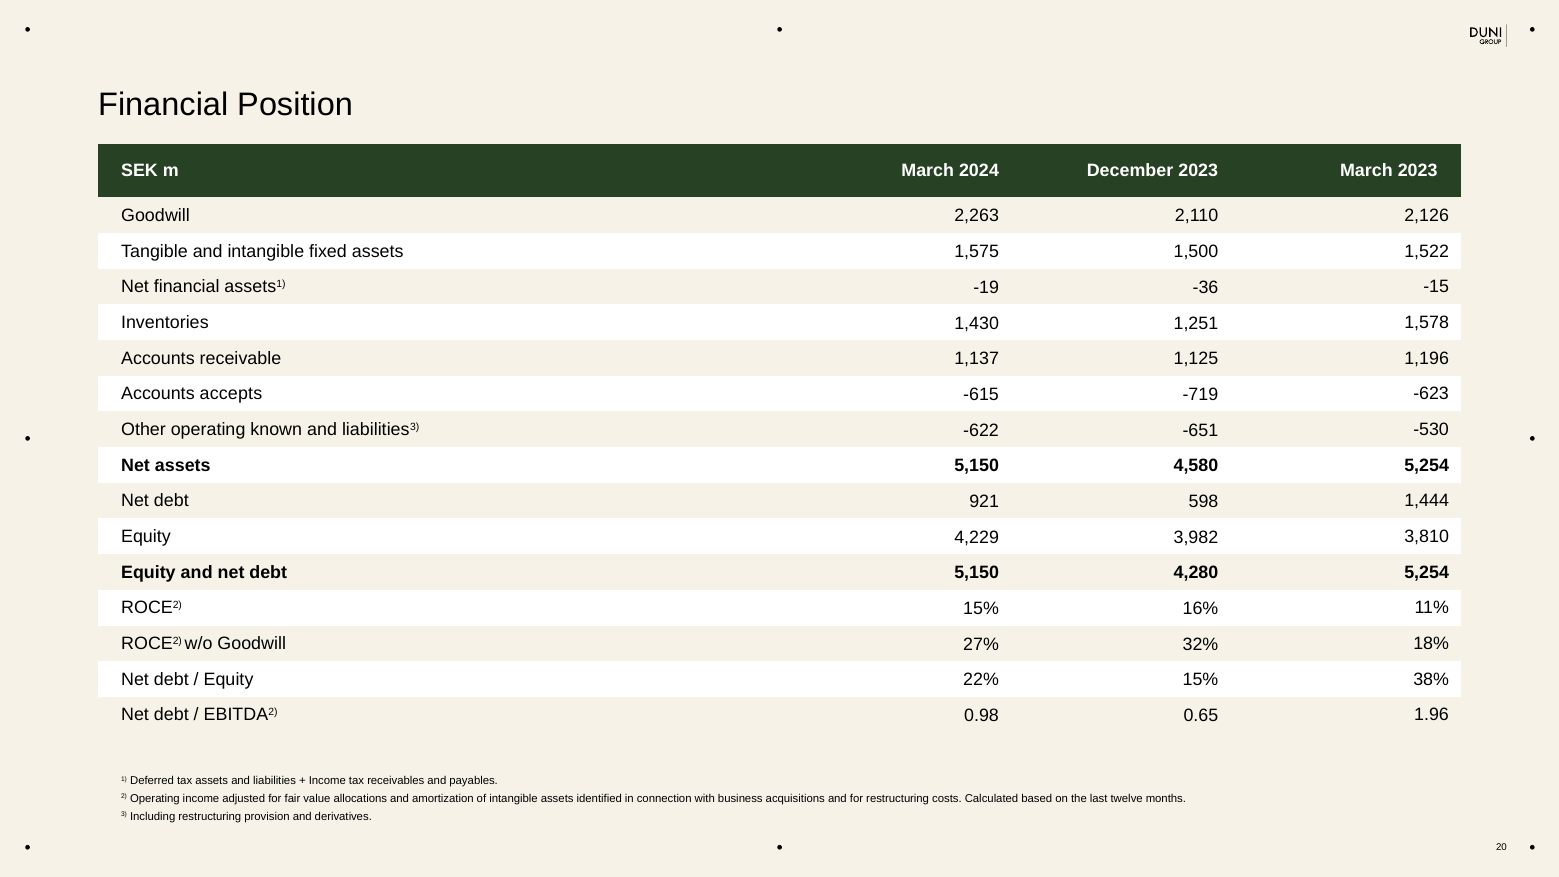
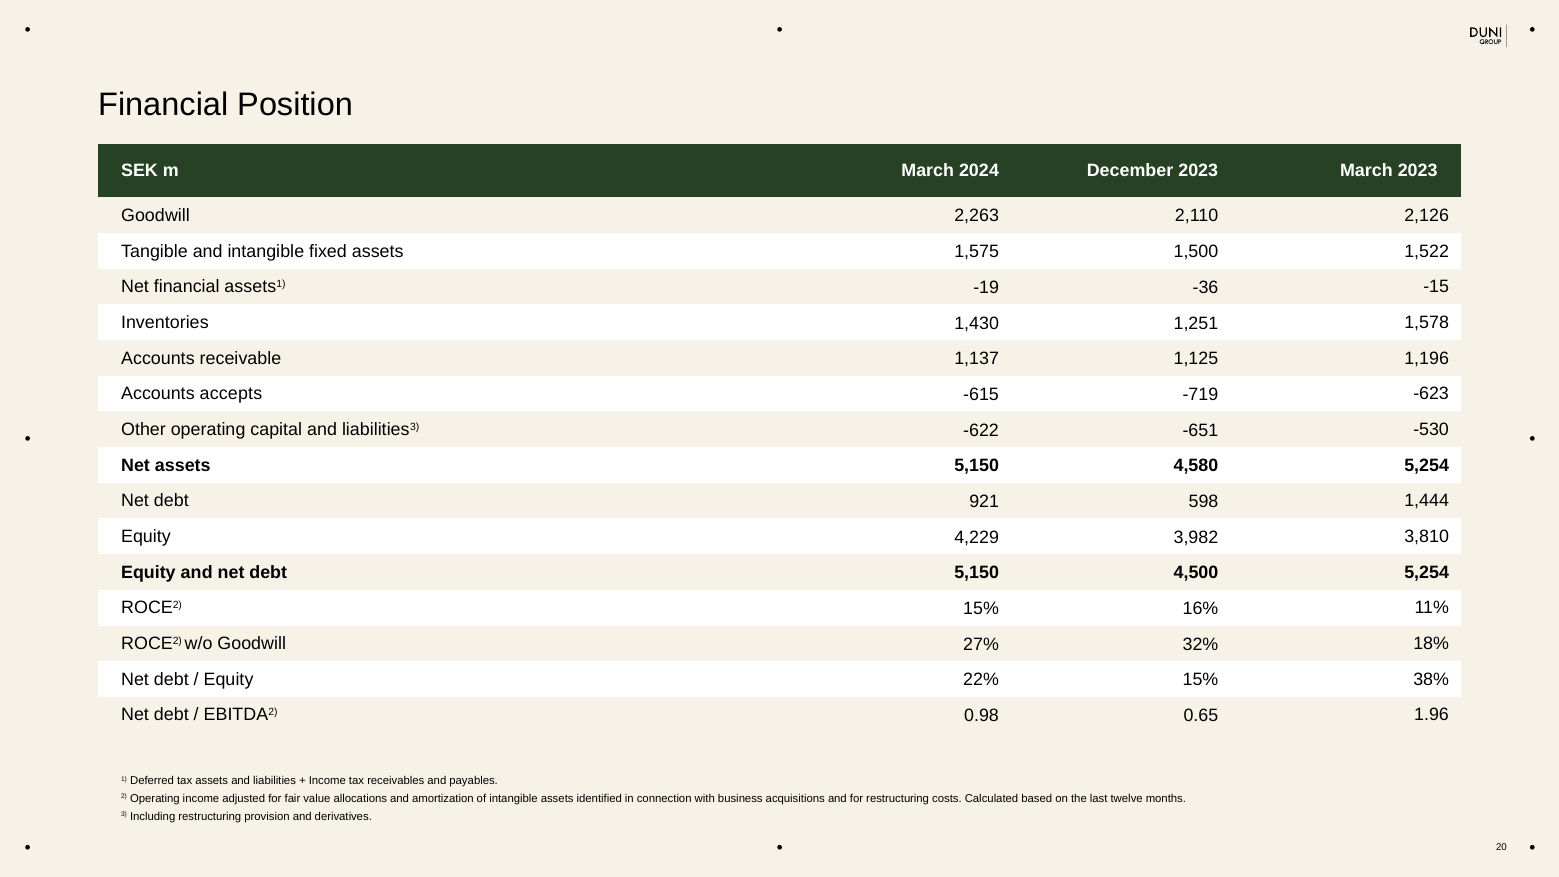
known: known -> capital (276, 430)
4,280: 4,280 -> 4,500 (1196, 573)
